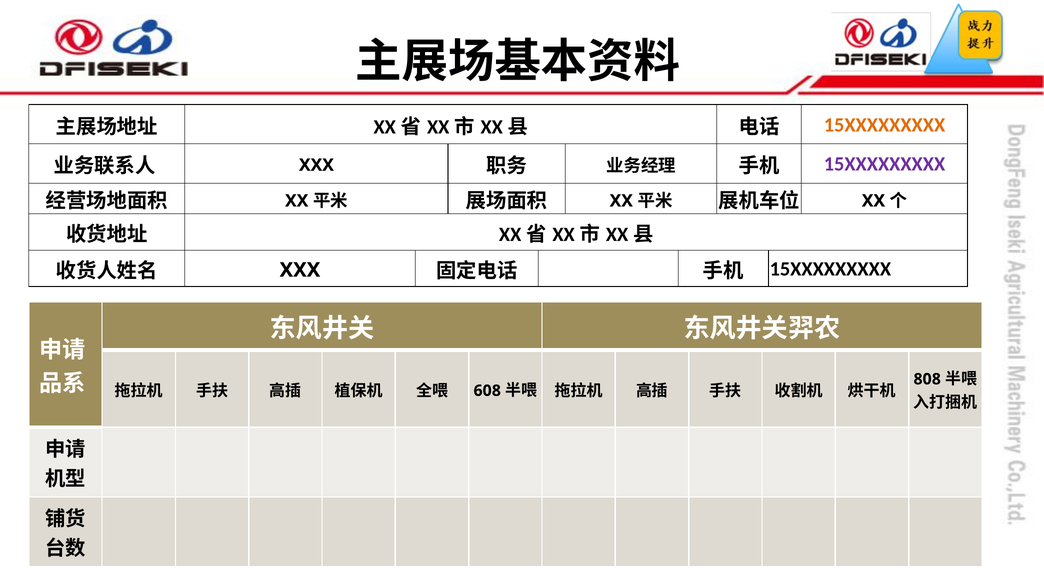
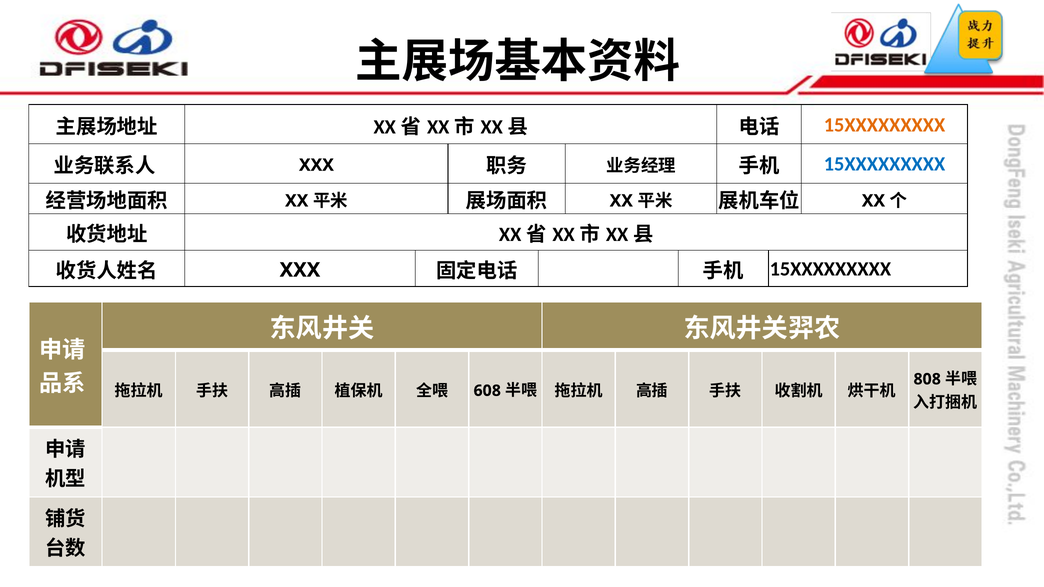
15XXXXXXXXX colour: purple -> blue (884, 164)
